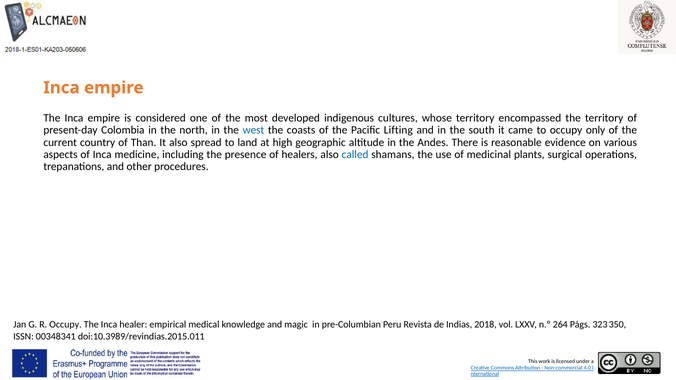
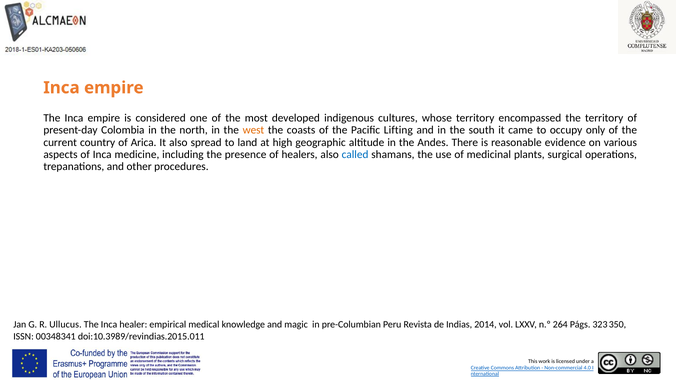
west colour: blue -> orange (253, 130)
Than: Than -> Arica (144, 142)
R Occupy: Occupy -> Ullucus (65, 325)
2018: 2018 -> 2014 (485, 325)
